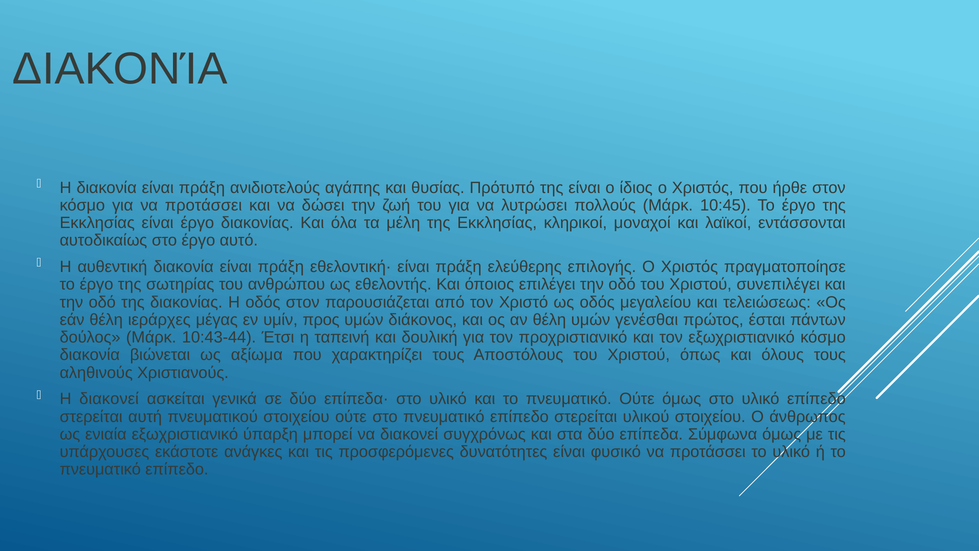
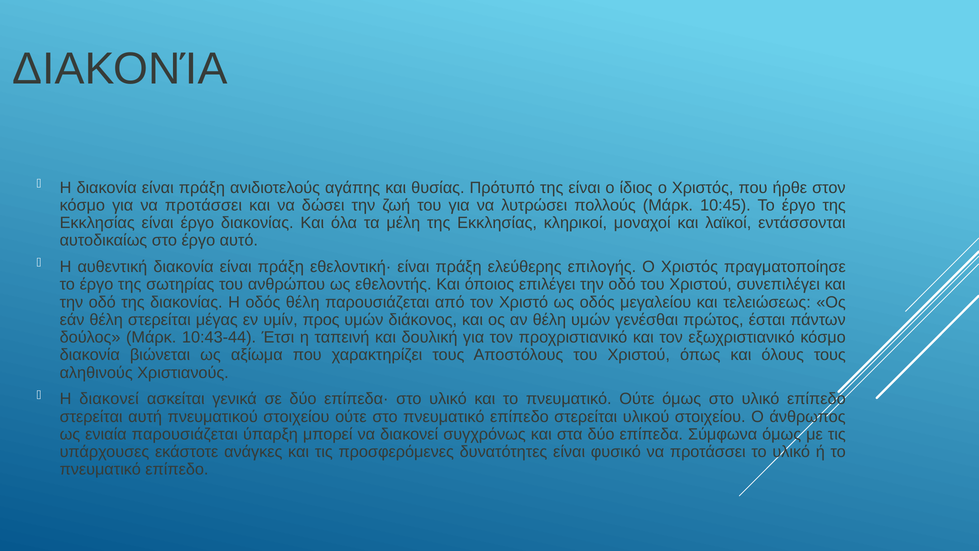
οδός στον: στον -> θέλη (303, 302)
θέλη ιεράρχες: ιεράρχες -> στερείται (159, 320)
ενιαία εξωχριστιανικό: εξωχριστιανικό -> παρουσιάζεται (185, 434)
